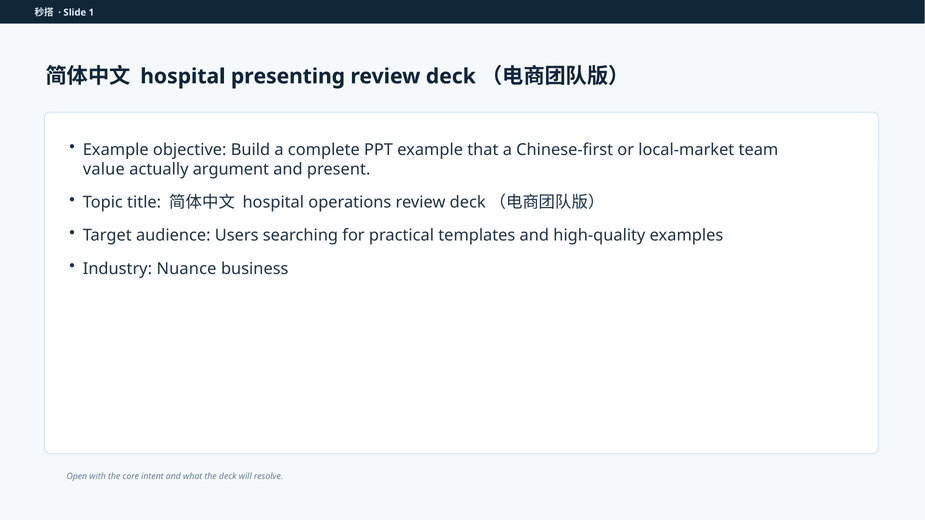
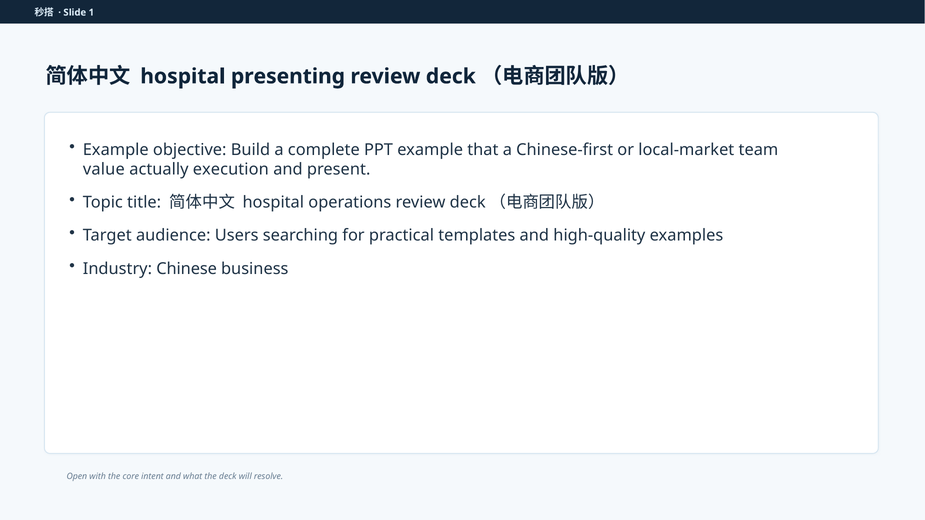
argument: argument -> execution (231, 169)
Nuance: Nuance -> Chinese (187, 269)
